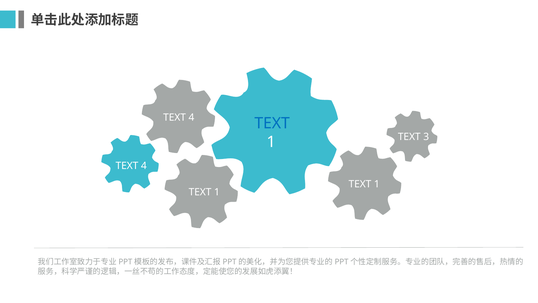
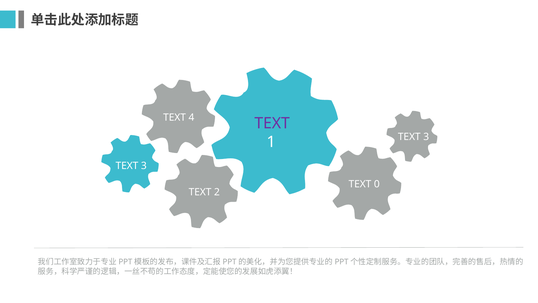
TEXT colour: blue -> purple (272, 123)
4: 4 -> 3 (144, 166)
1: 1 -> 0 (377, 184)
1: 1 -> 2 (217, 192)
